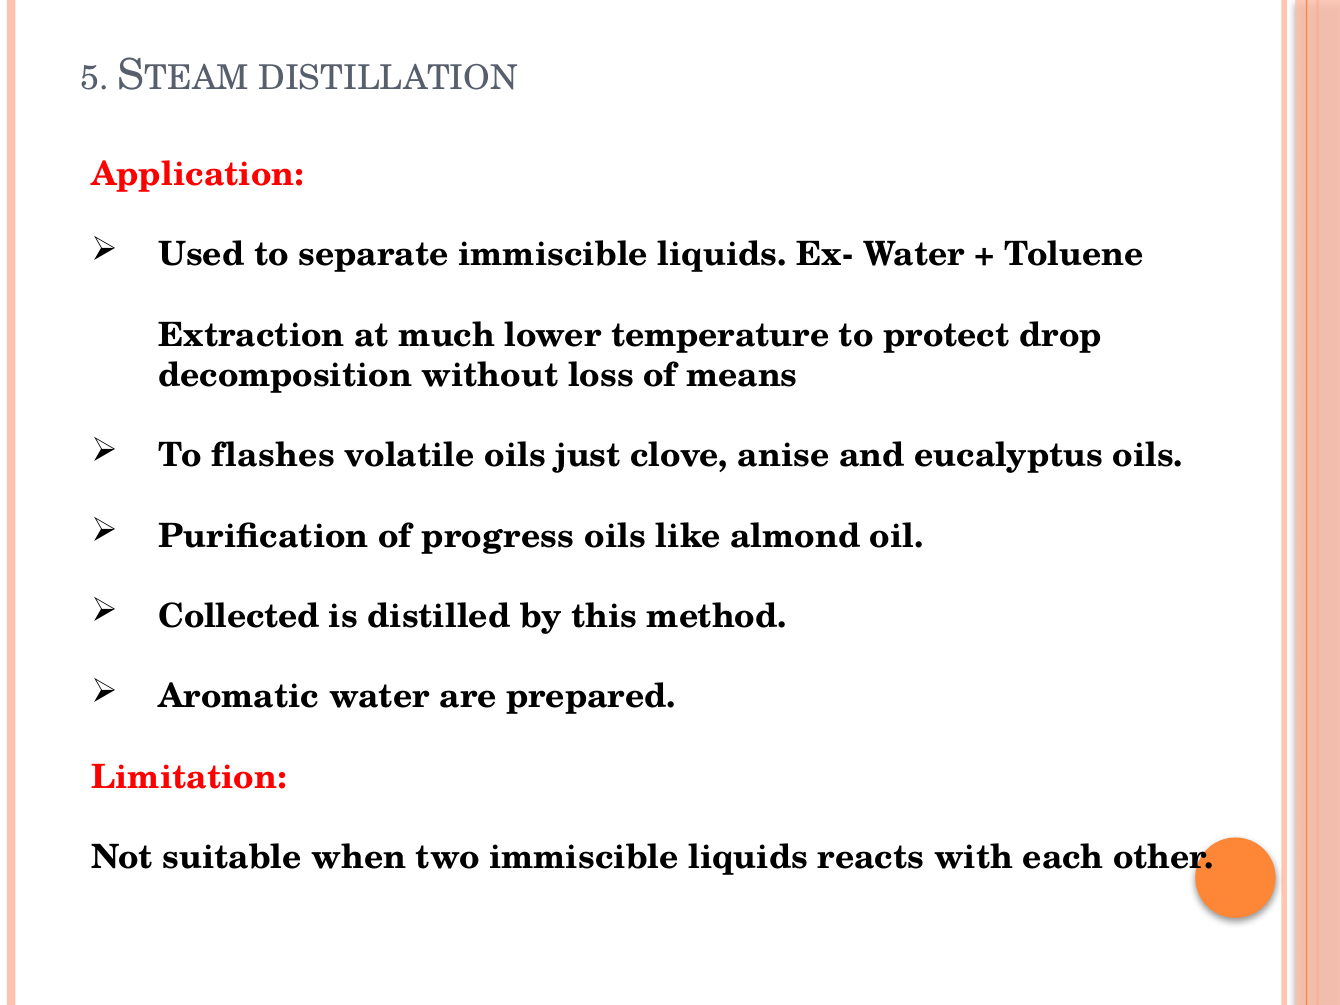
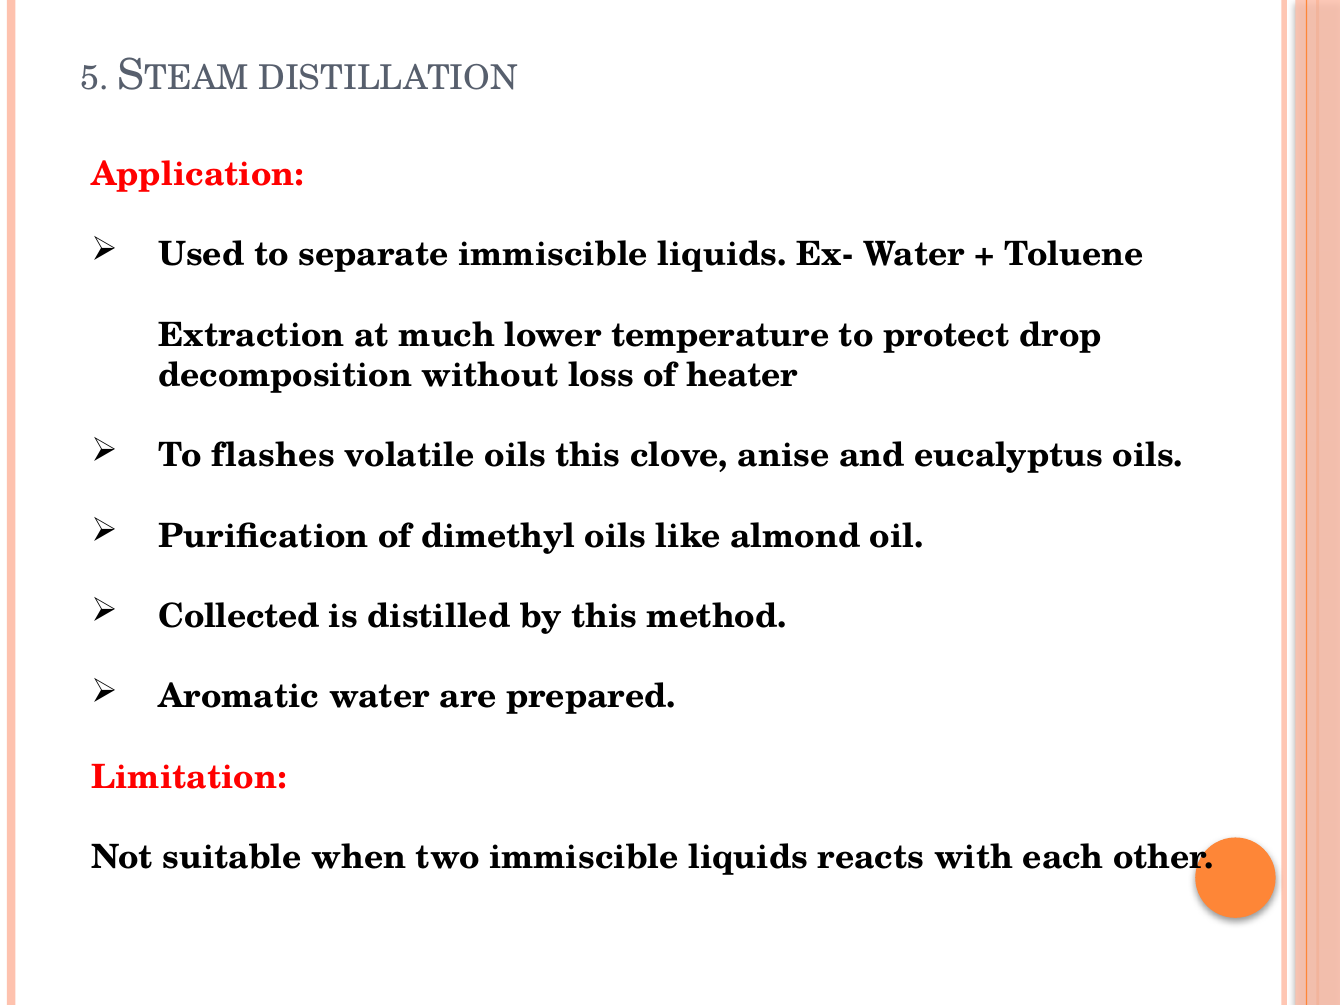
means: means -> heater (742, 375)
oils just: just -> this (588, 456)
progress: progress -> dimethyl (498, 536)
